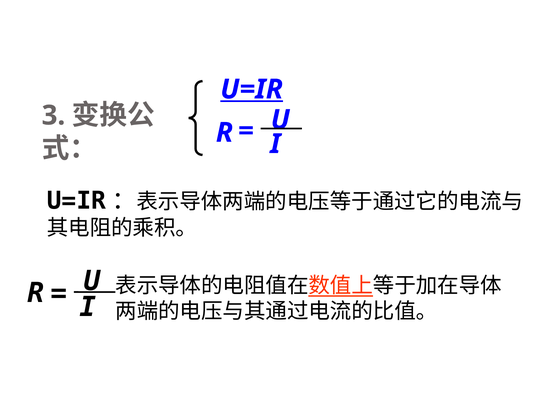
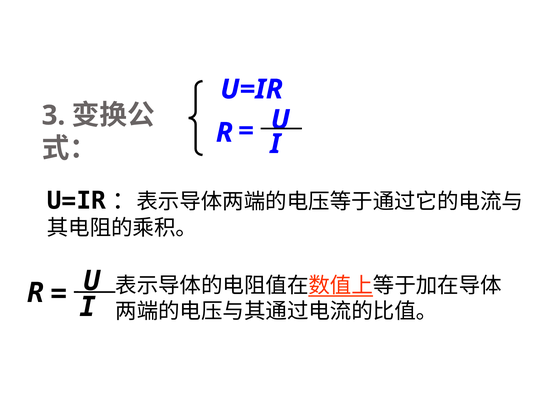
U=IR underline: present -> none (252, 89)
